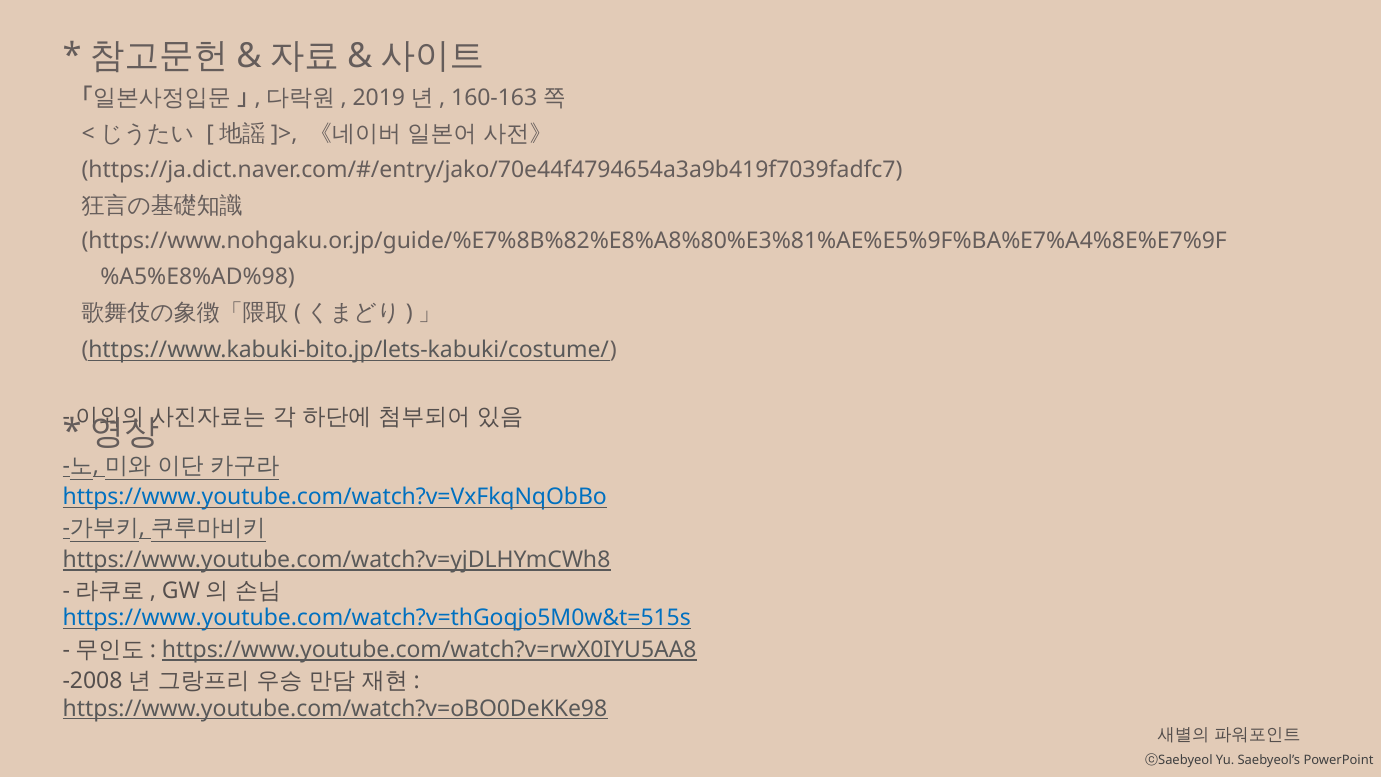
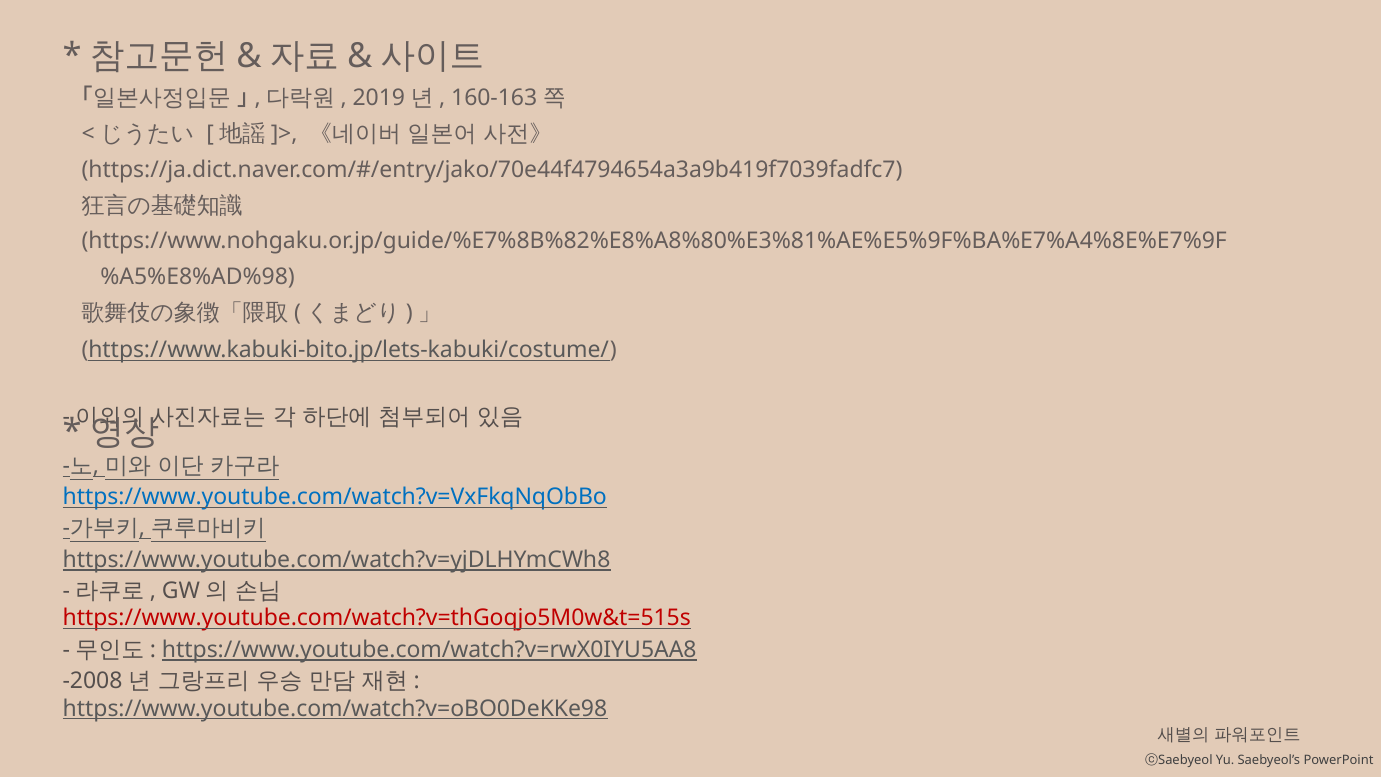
https://www.youtube.com/watch?v=thGoqjo5M0w&t=515s colour: blue -> red (377, 618)
